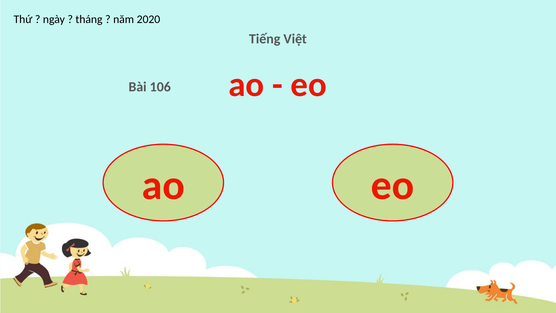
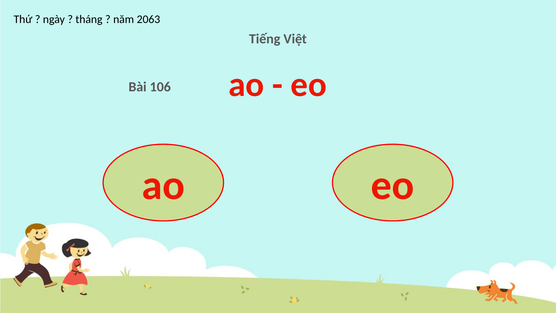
2020: 2020 -> 2063 (148, 19)
